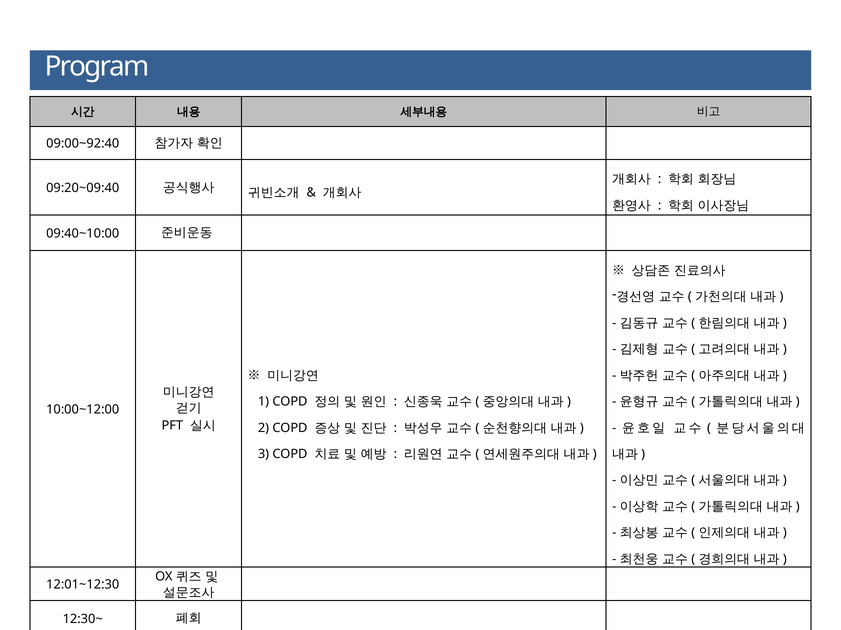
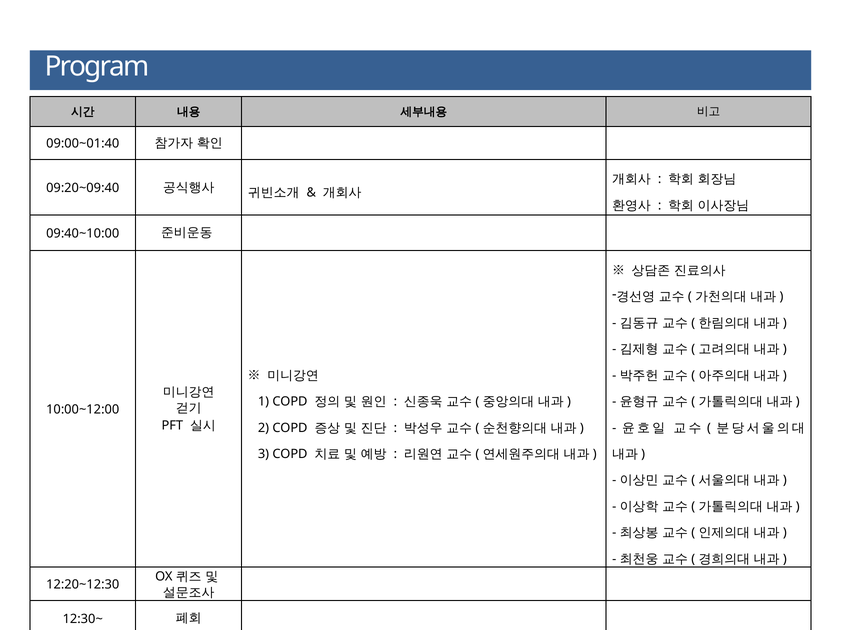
09:00~92:40: 09:00~92:40 -> 09:00~01:40 (83, 144)
12:01~12:30: 12:01~12:30 -> 12:20~12:30 (83, 585)
